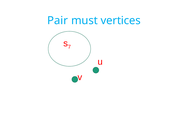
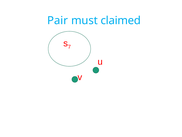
vertices: vertices -> claimed (121, 20)
